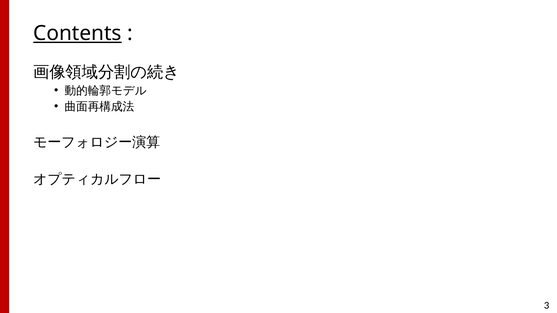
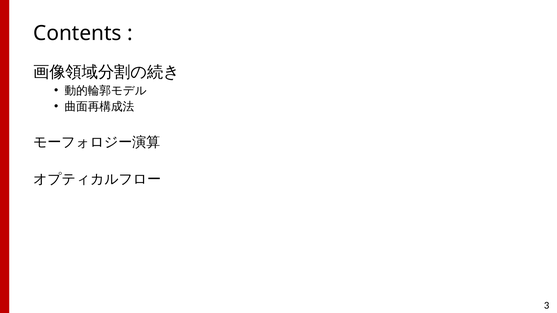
Contents underline: present -> none (77, 33)
